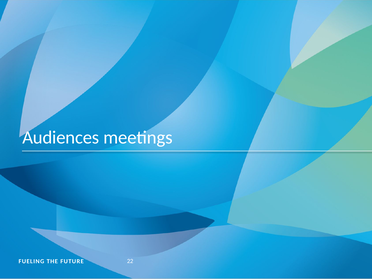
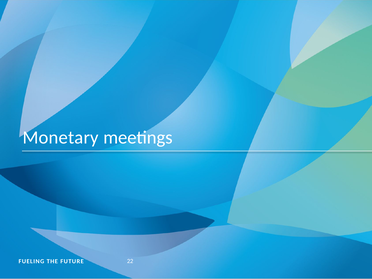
Audiences: Audiences -> Monetary (61, 137)
